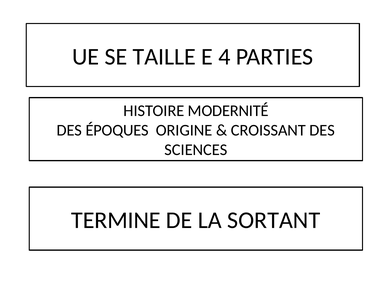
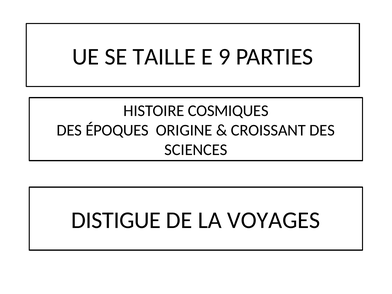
4: 4 -> 9 (224, 57)
MODERNITÉ: MODERNITÉ -> COSMIQUES (228, 111)
TERMINE: TERMINE -> DISTIGUE (116, 220)
SORTANT: SORTANT -> VOYAGES (274, 220)
